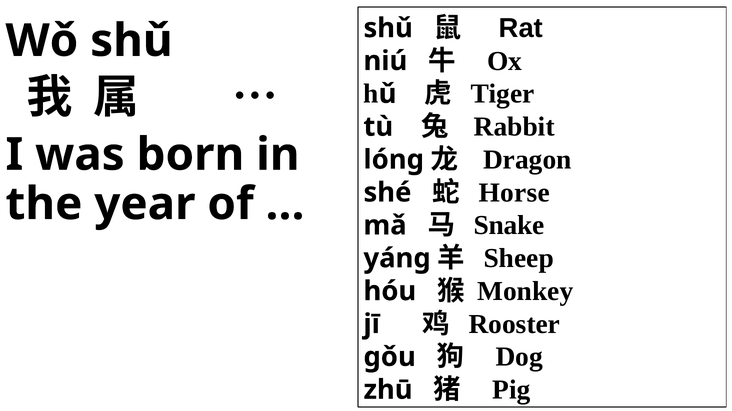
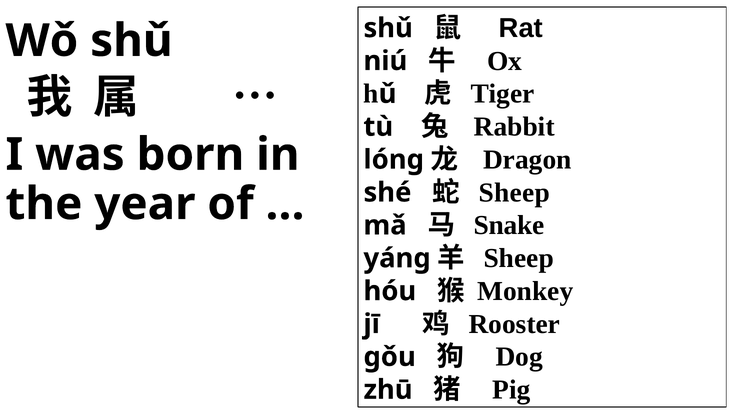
Horse: Horse -> Sheep (514, 193)
